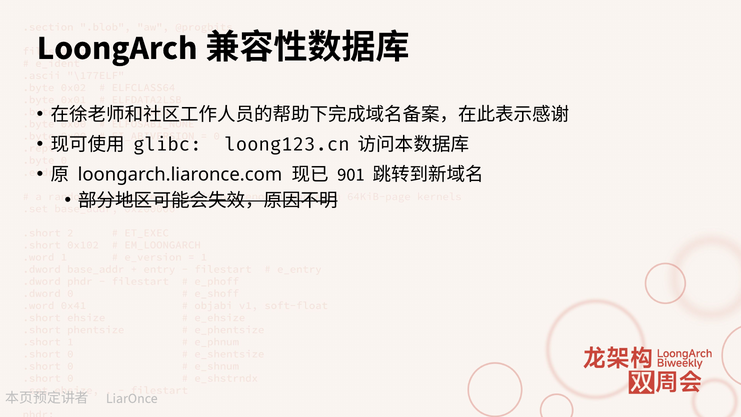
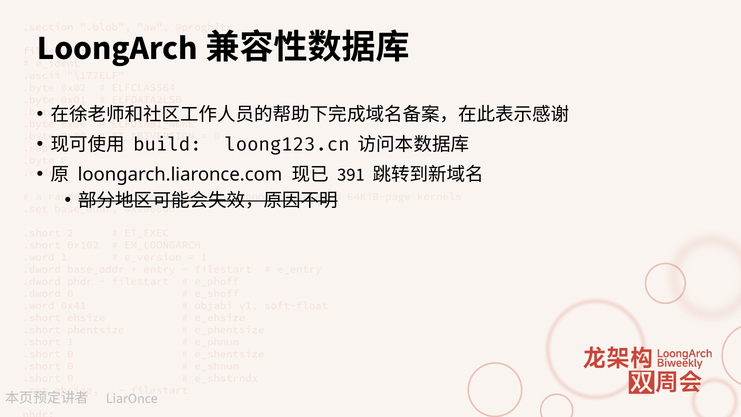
glibc://loong123.cn: glibc://loong123.cn -> build://loong123.cn (241, 144)
901: 901 -> 391 (351, 174)
